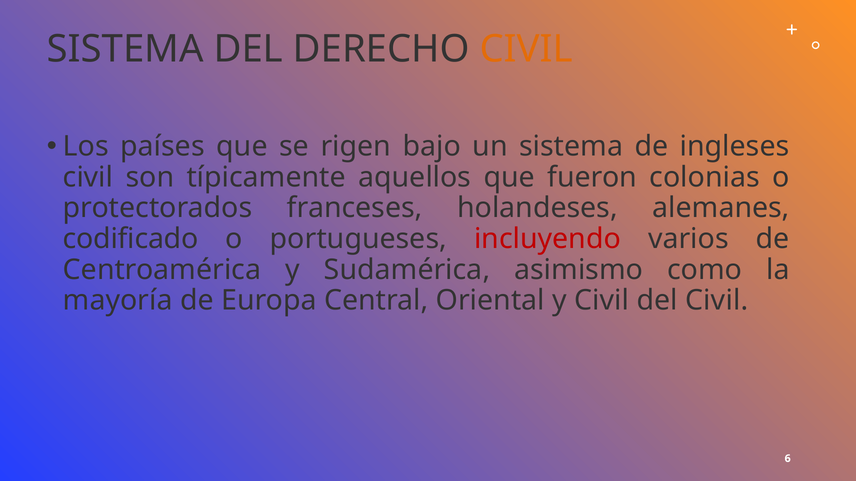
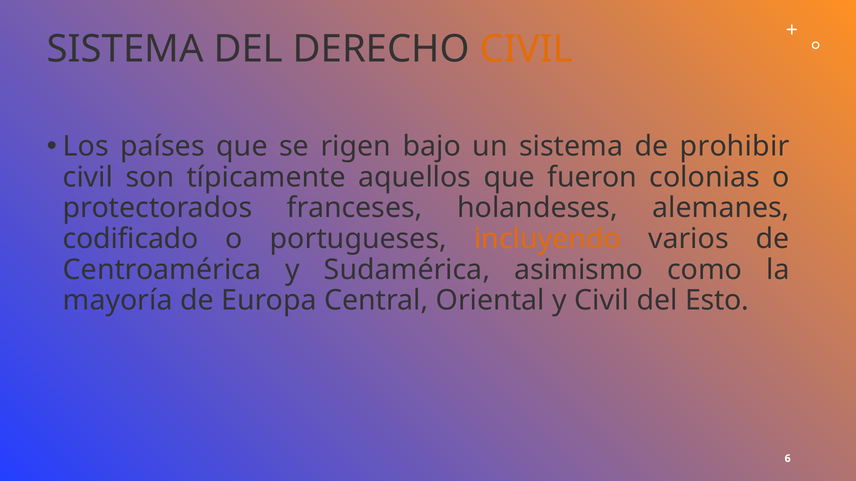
ingleses: ingleses -> prohibir (735, 147)
incluyendo colour: red -> orange (547, 239)
del Civil: Civil -> Esto (717, 301)
